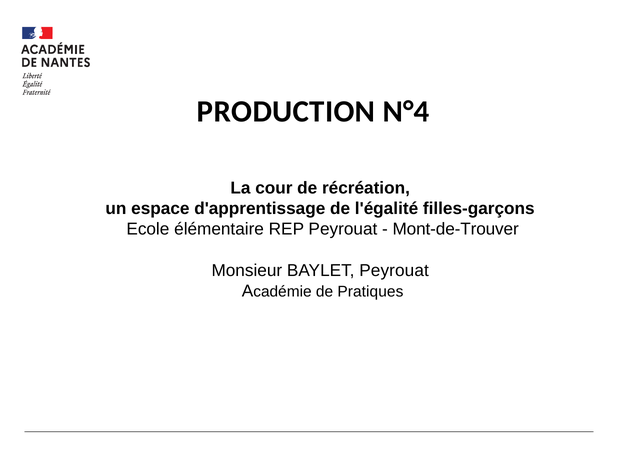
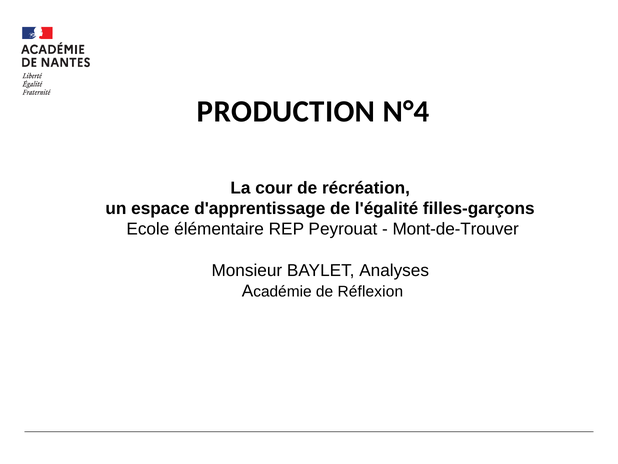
BAYLET Peyrouat: Peyrouat -> Analyses (394, 270)
Pratiques: Pratiques -> Réflexion (370, 291)
